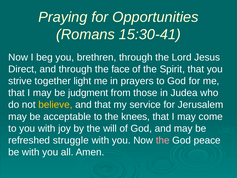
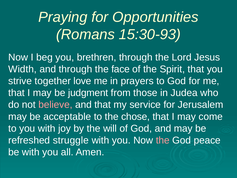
15:30-41: 15:30-41 -> 15:30-93 (150, 34)
Direct: Direct -> Width (22, 69)
light: light -> love (82, 81)
believe colour: yellow -> pink (55, 105)
knees: knees -> chose (136, 116)
